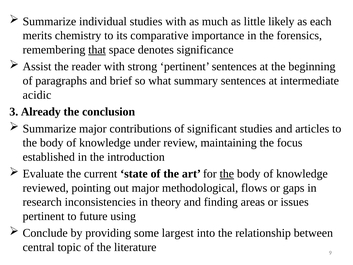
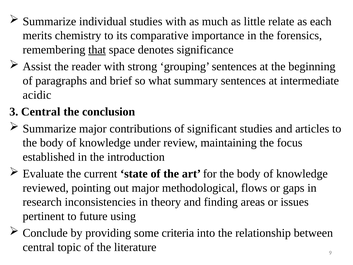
likely: likely -> relate (281, 21)
strong pertinent: pertinent -> grouping (185, 67)
3 Already: Already -> Central (41, 112)
the underline: present -> none (227, 174)
largest: largest -> criteria (178, 233)
